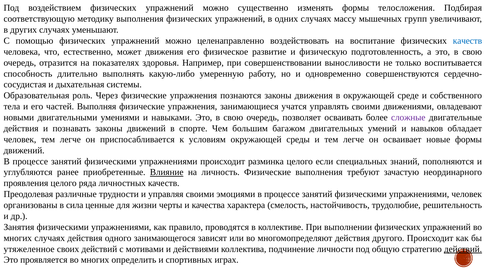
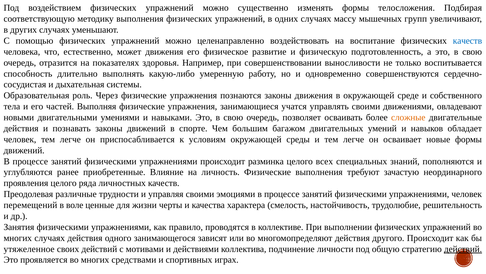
сложные colour: purple -> orange (408, 117)
если: если -> всех (324, 161)
Влияние underline: present -> none (167, 172)
организованы: организованы -> перемещений (30, 205)
сила: сила -> воле (75, 205)
определить: определить -> средствами (134, 259)
